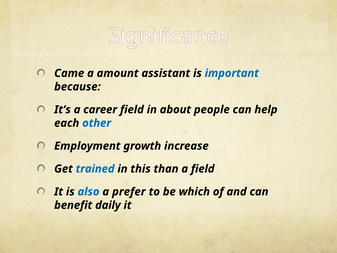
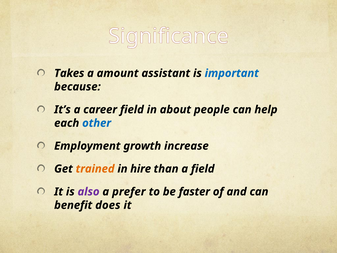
Came: Came -> Takes (69, 73)
trained colour: blue -> orange (95, 169)
this: this -> hire (141, 169)
also colour: blue -> purple (89, 192)
which: which -> faster (194, 192)
daily: daily -> does (108, 205)
